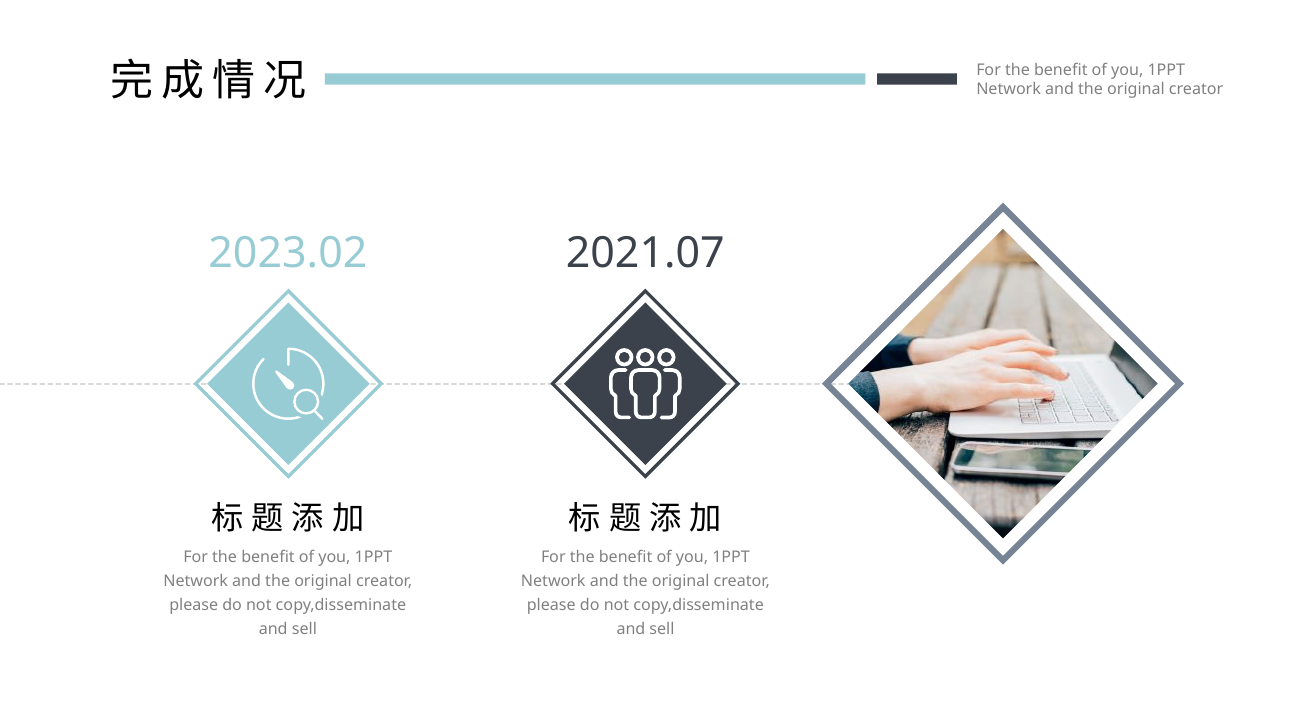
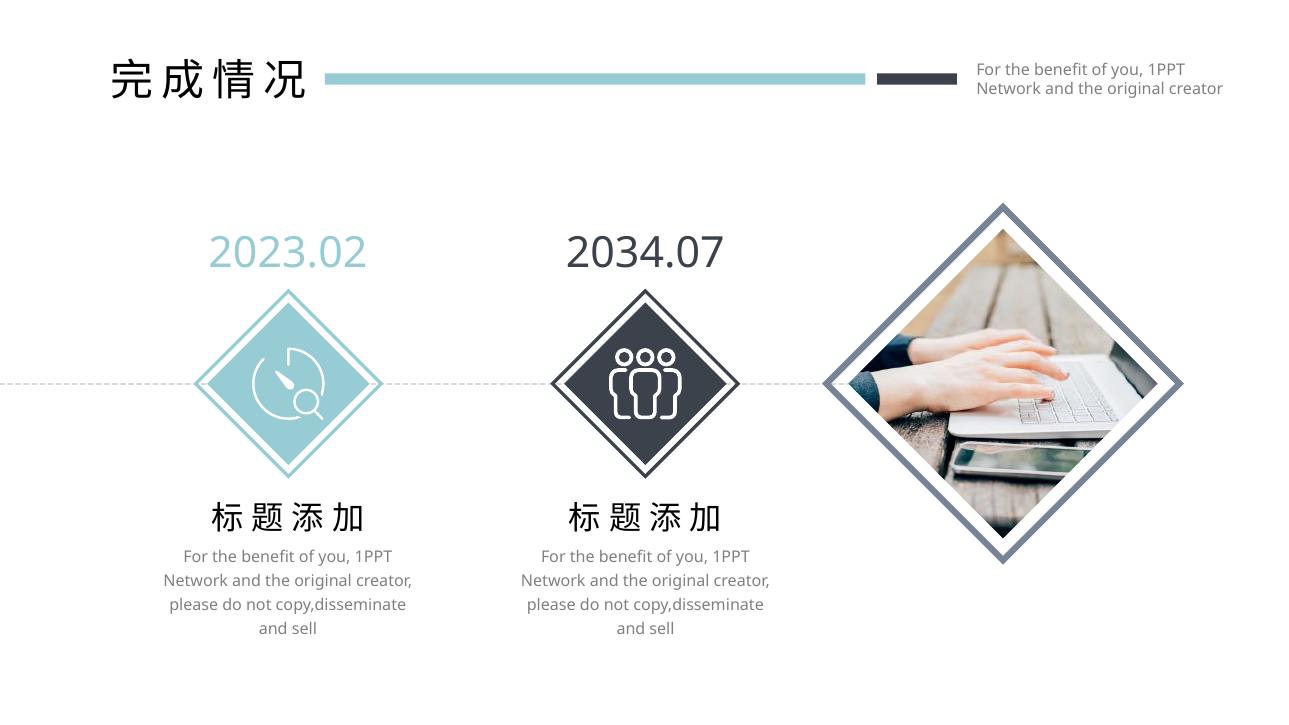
2021.07: 2021.07 -> 2034.07 (645, 253)
